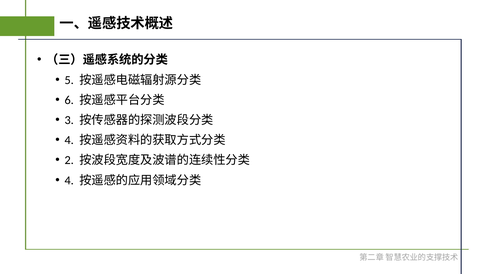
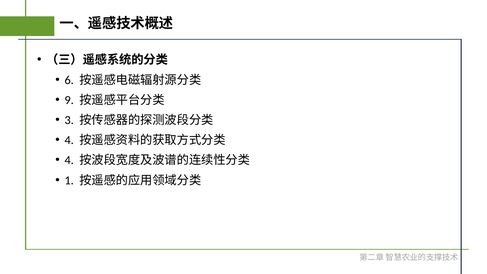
5: 5 -> 6 (69, 80)
6: 6 -> 9 (69, 100)
2: 2 -> 4 (69, 160)
4: 4 -> 1 (69, 180)
